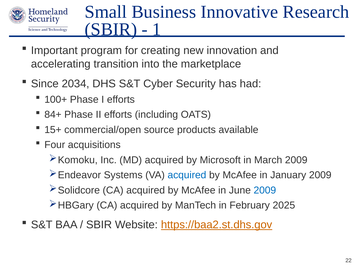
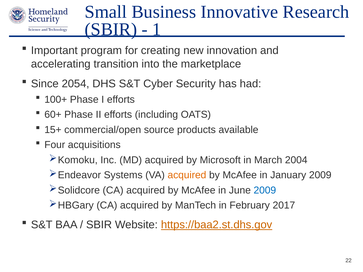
2034: 2034 -> 2054 (76, 84)
84+: 84+ -> 60+ (53, 115)
March 2009: 2009 -> 2004 (296, 160)
acquired colour: blue -> orange (187, 175)
2025: 2025 -> 2017 (284, 205)
